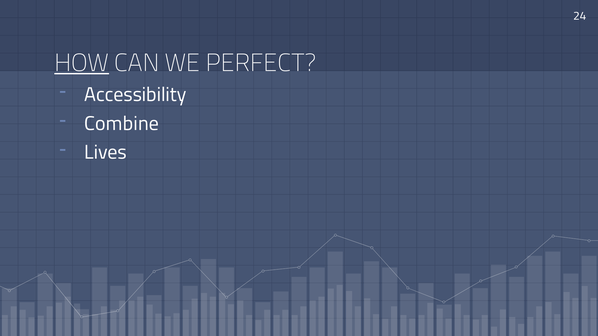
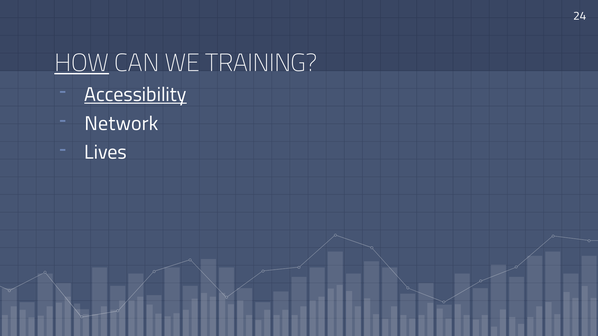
PERFECT: PERFECT -> TRAINING (261, 63)
Accessibility underline: none -> present (135, 95)
Combine: Combine -> Network (122, 124)
